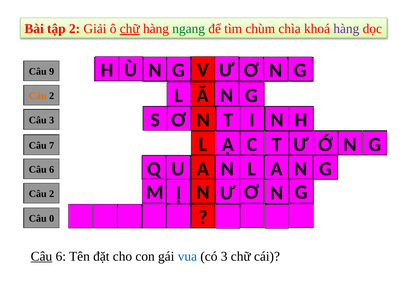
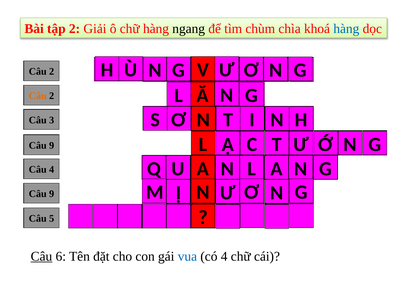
chữ underline: present -> none (130, 29)
ngang colour: green -> black (189, 29)
hàng colour: purple -> blue (346, 29)
9: 9 -> 2 (52, 72)
7: 7 -> 9 (52, 145)
6: 6 -> 4 (52, 169)
2: 2 -> 9 (52, 194)
0: 0 -> 5 (52, 218)
có 3: 3 -> 4 (224, 256)
